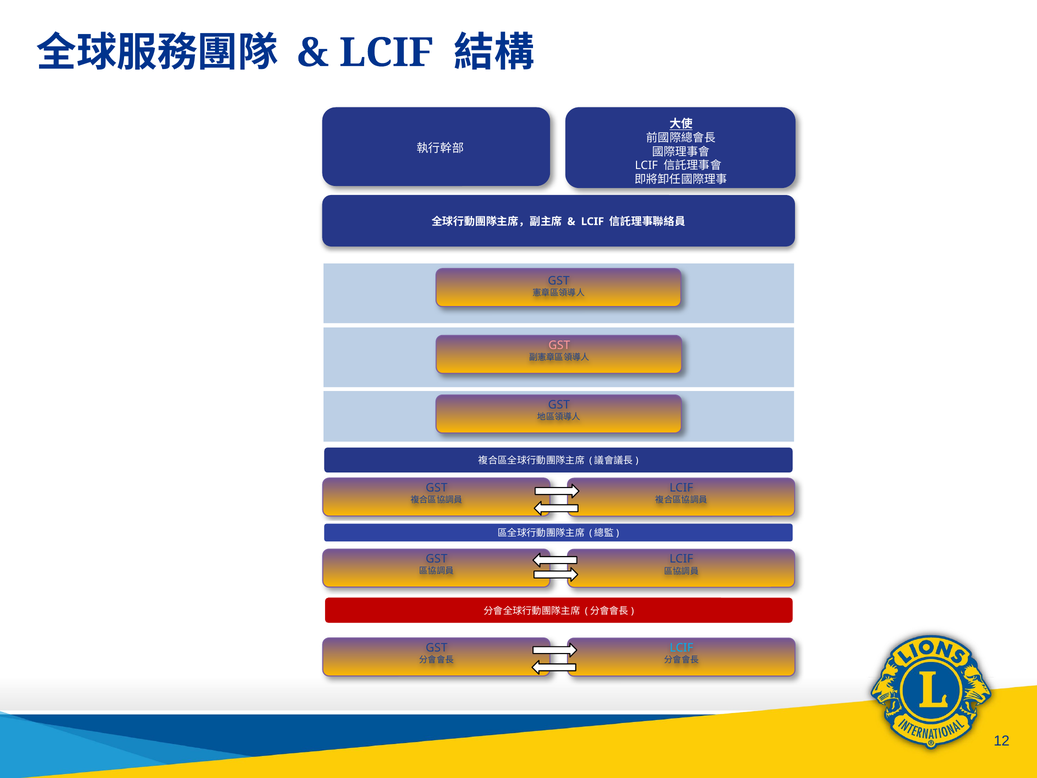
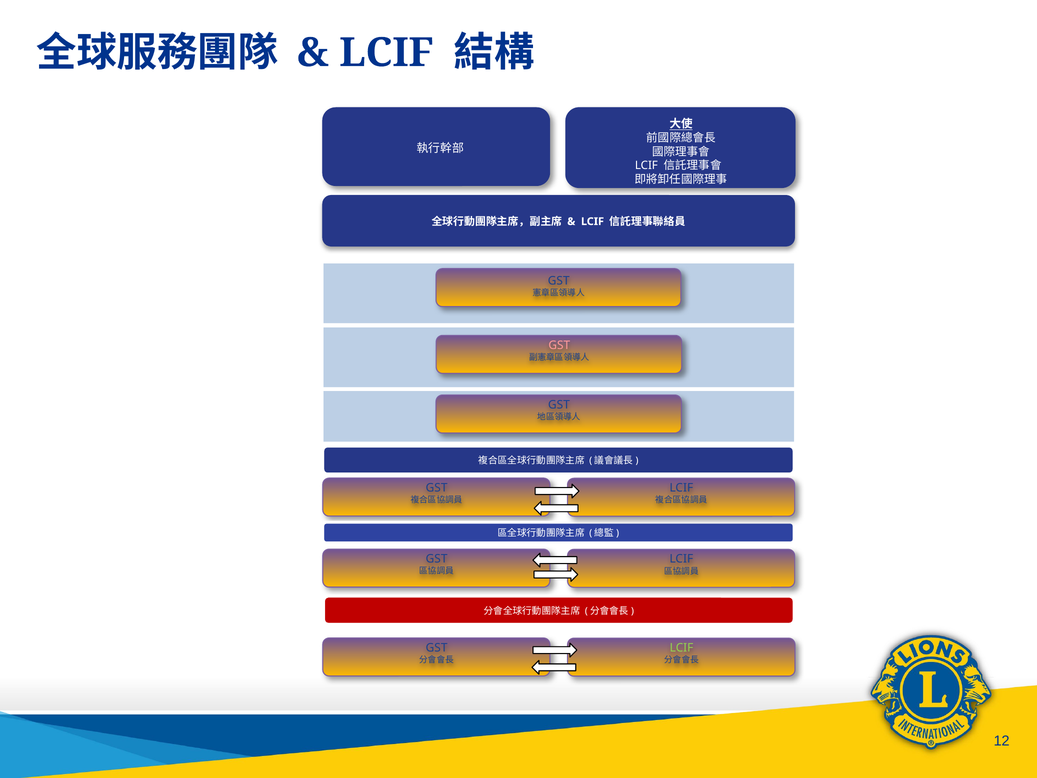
LCIF colour: light blue -> light green (681, 648)
